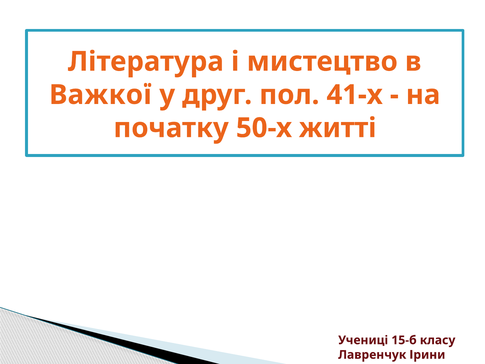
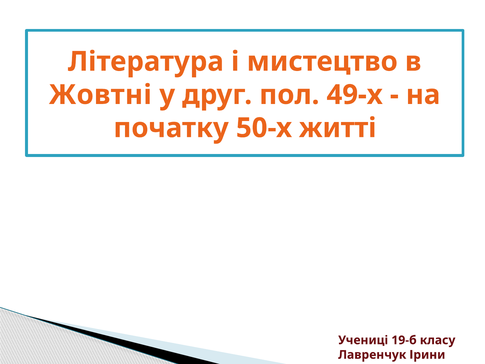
Важкої: Важкої -> Жовтні (100, 95)
41-х: 41-х -> 49-х (355, 95)
15-б: 15-б -> 19-б (404, 340)
